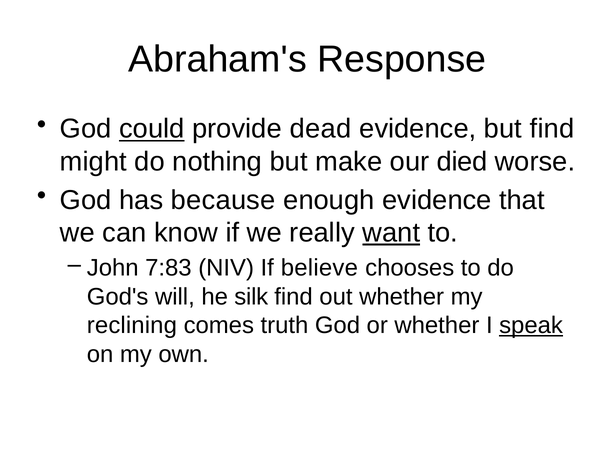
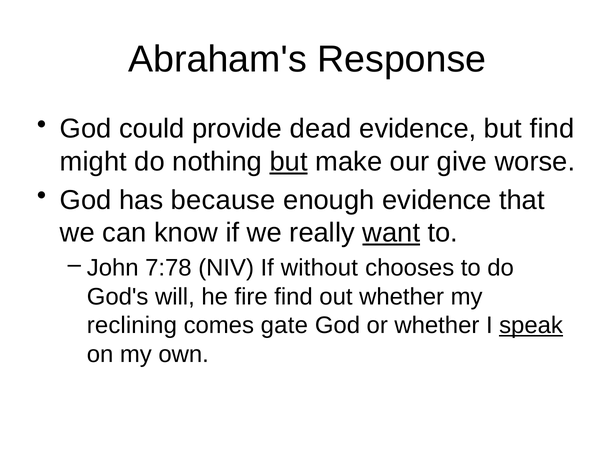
could underline: present -> none (152, 129)
but underline: none -> present (289, 162)
died: died -> give (462, 162)
7:83: 7:83 -> 7:78 (168, 268)
believe: believe -> without (319, 268)
silk: silk -> fire (251, 297)
truth: truth -> gate (284, 326)
